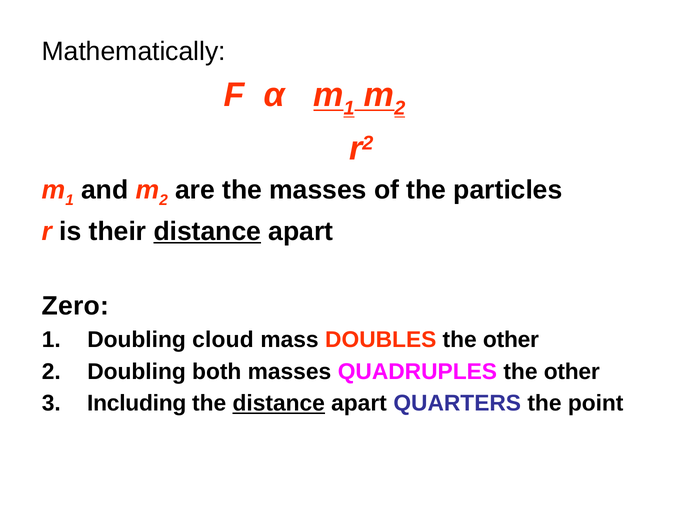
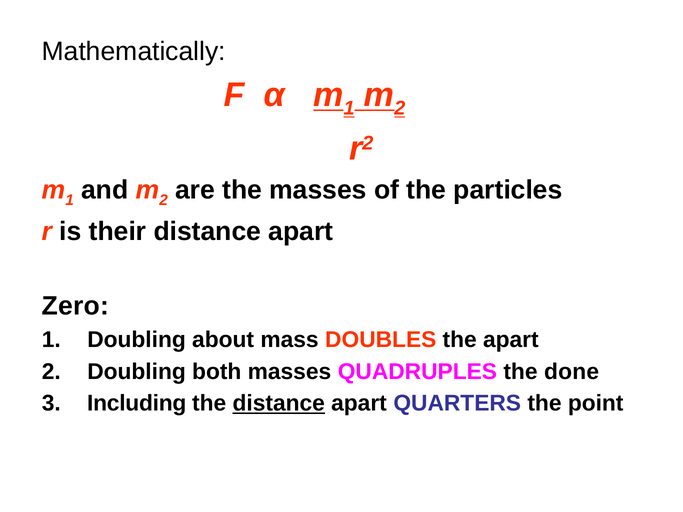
distance underline: present -> none (207, 232)
cloud: cloud -> about (223, 340)
DOUBLES the other: other -> apart (511, 340)
QUADRUPLES the other: other -> done (572, 372)
